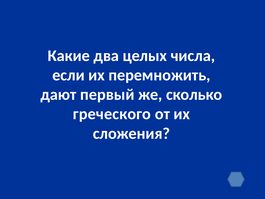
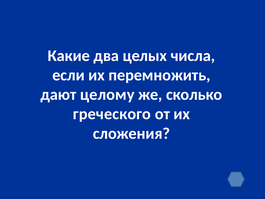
первый: первый -> целому (107, 94)
